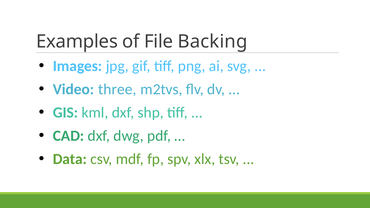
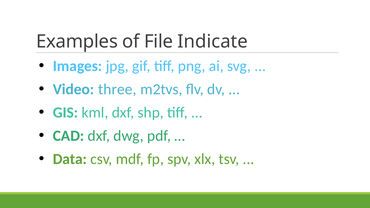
Backing: Backing -> Indicate (213, 41)
